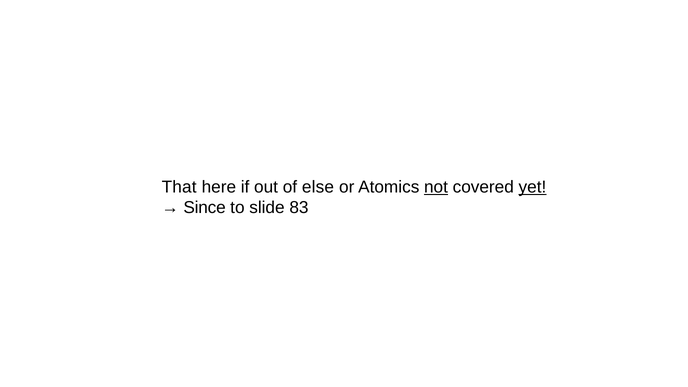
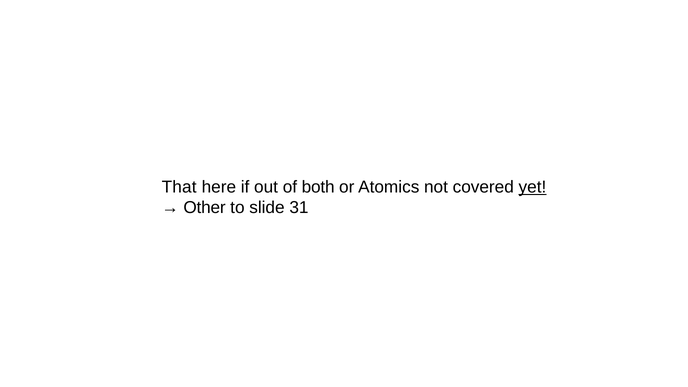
else: else -> both (318, 187)
not underline: present -> none (436, 187)
Since: Since -> Other (205, 208)
83: 83 -> 31 (299, 208)
